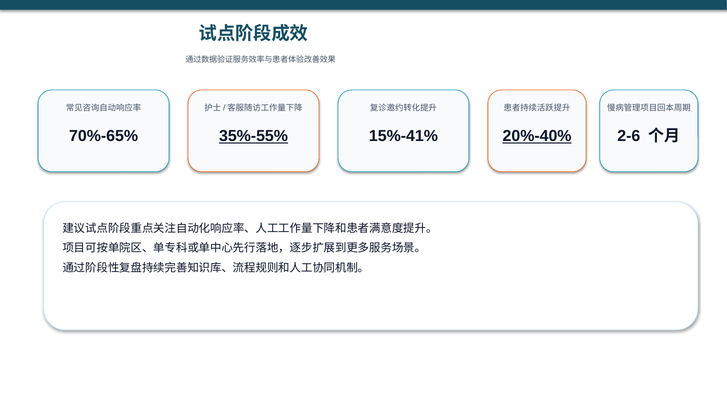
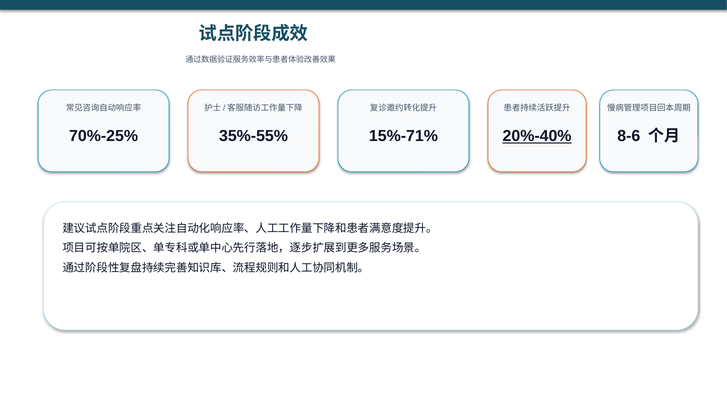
70%-65%: 70%-65% -> 70%-25% (104, 136)
35%-55% underline: present -> none (254, 136)
15%-41%: 15%-41% -> 15%-71% (403, 136)
2-6: 2-6 -> 8-6 (629, 136)
